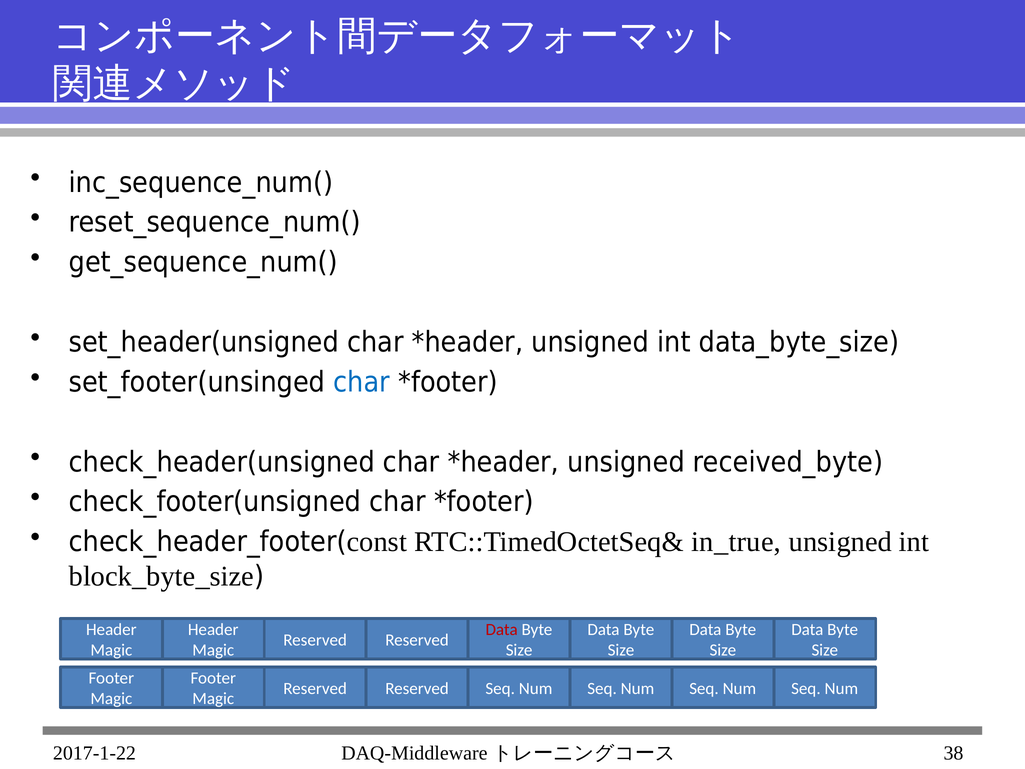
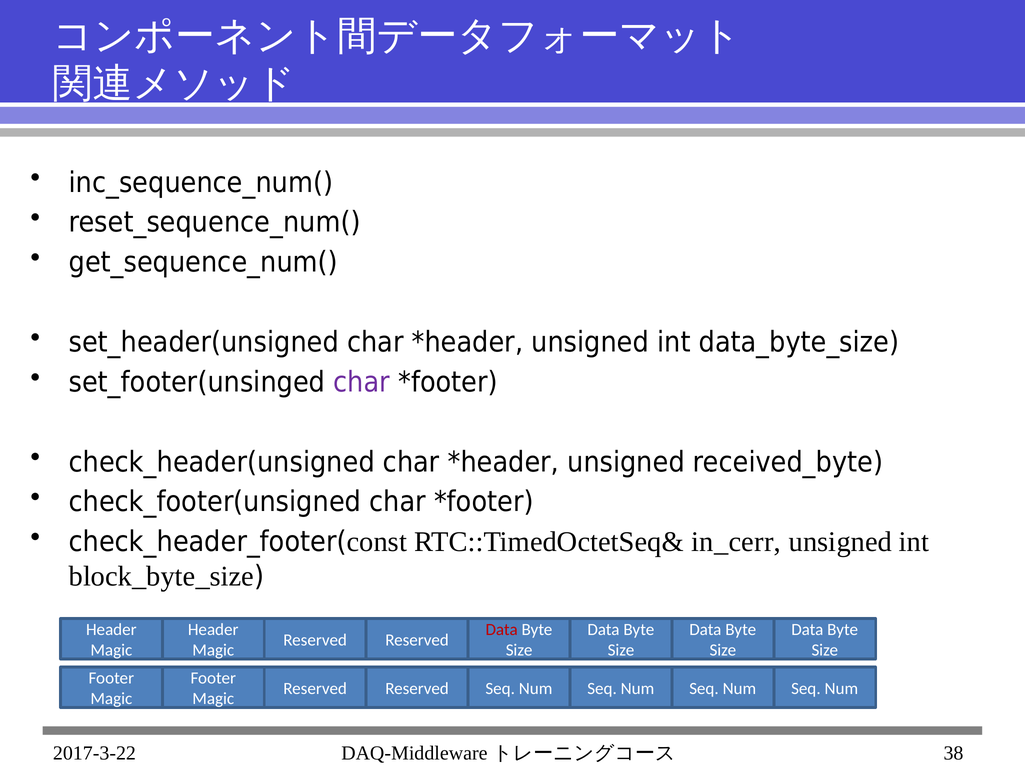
char colour: blue -> purple (362, 382)
in_true: in_true -> in_cerr (736, 542)
2017-1-22: 2017-1-22 -> 2017-3-22 (94, 753)
